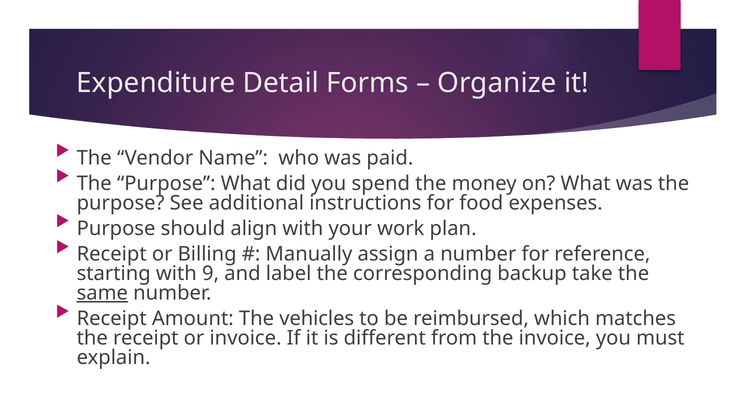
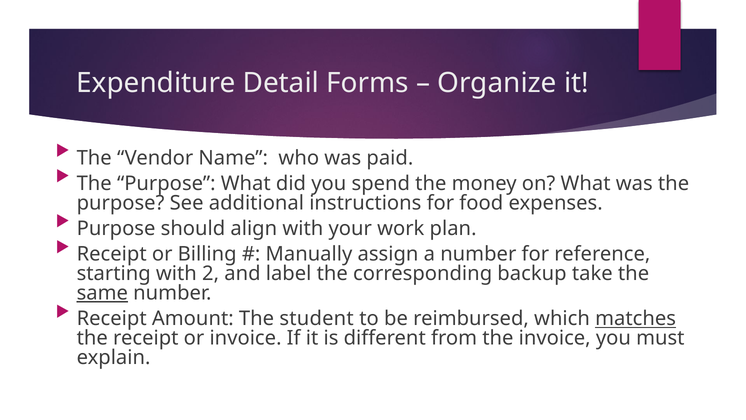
9: 9 -> 2 (211, 273)
vehicles: vehicles -> student (317, 318)
matches underline: none -> present (636, 318)
